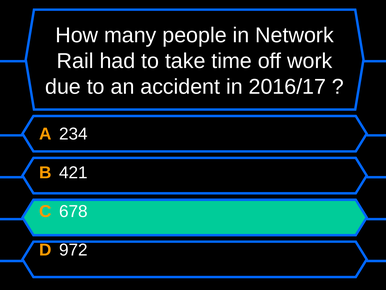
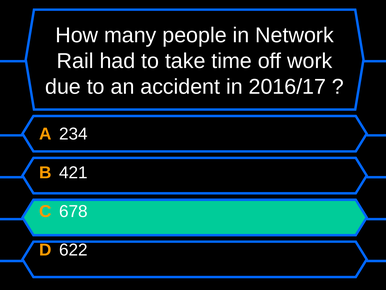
972: 972 -> 622 (73, 250)
